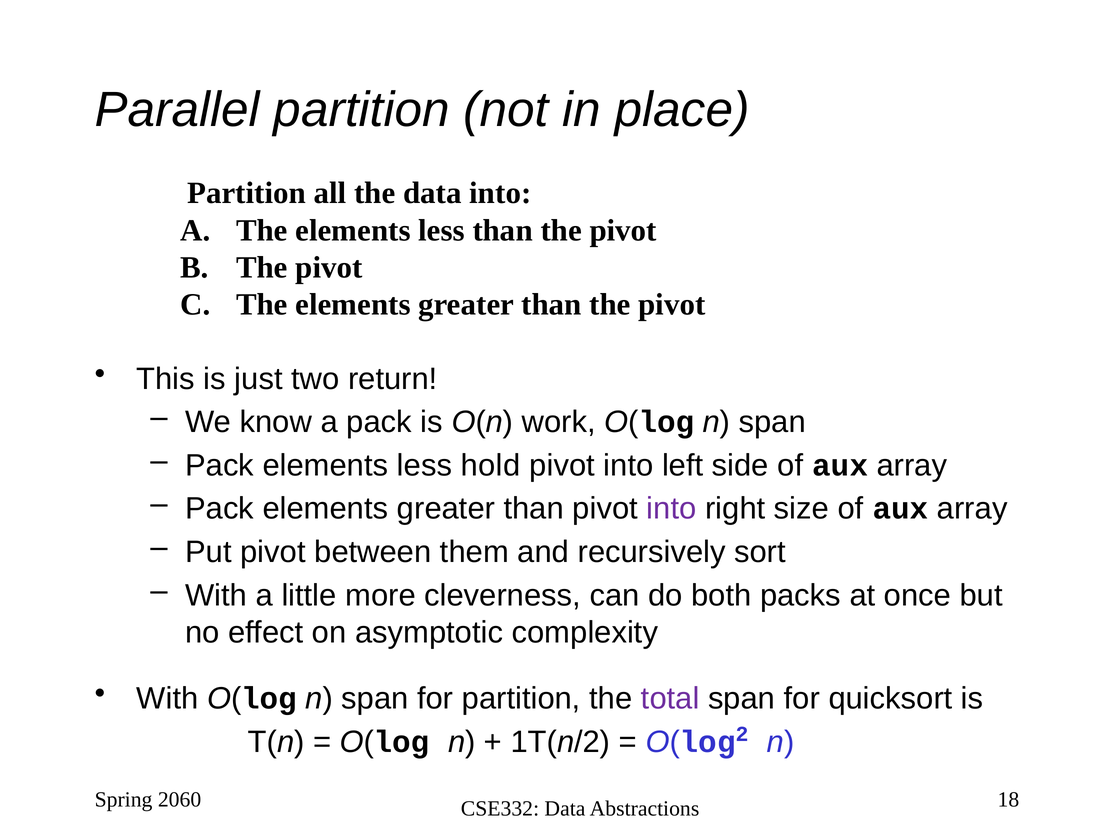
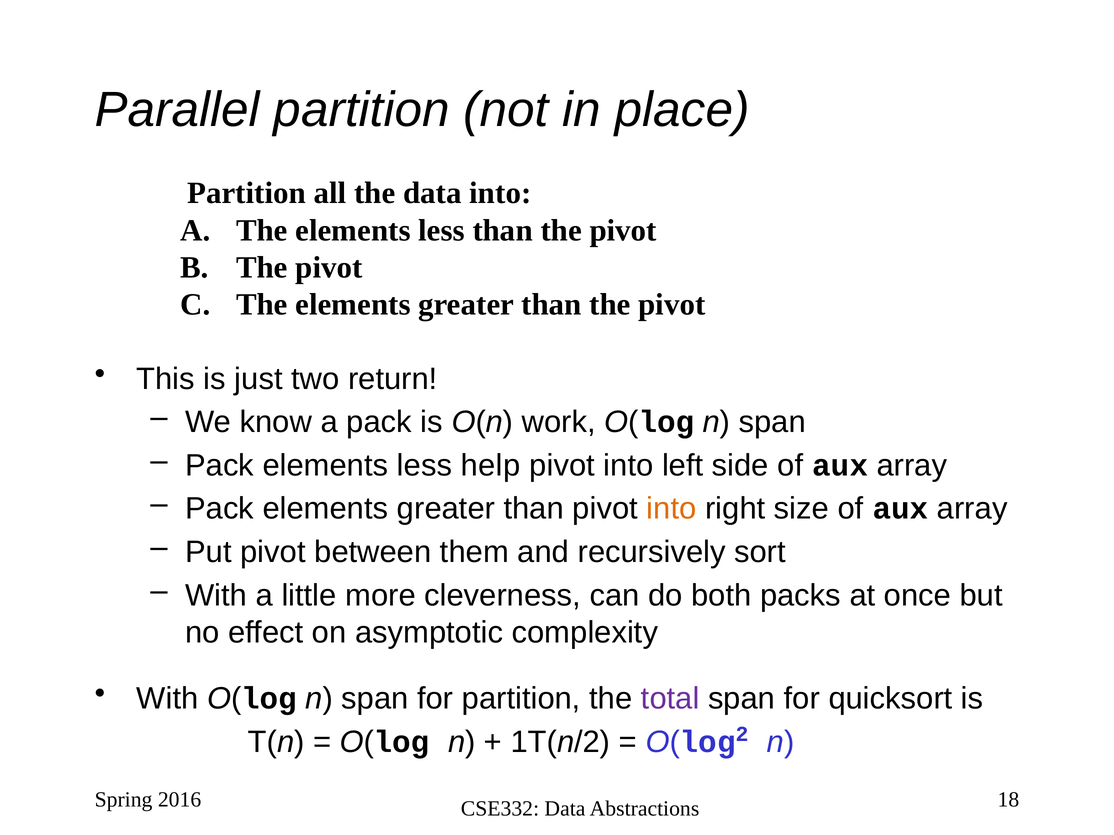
hold: hold -> help (491, 466)
into colour: purple -> orange (671, 509)
2060: 2060 -> 2016 (180, 800)
